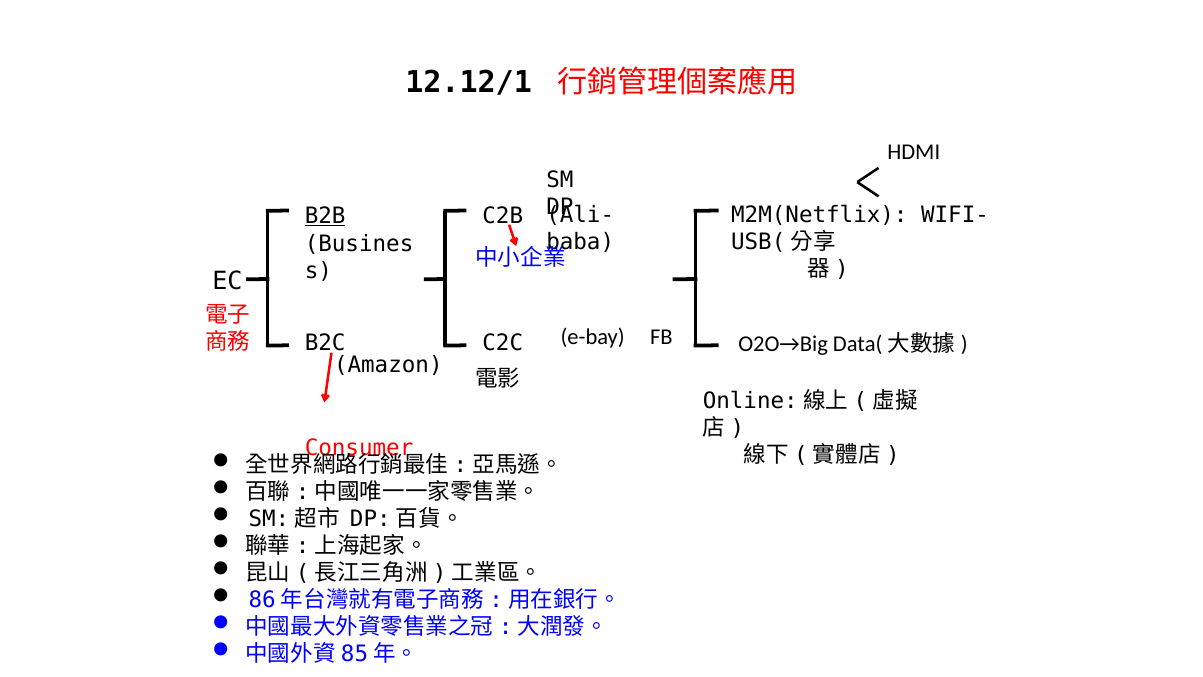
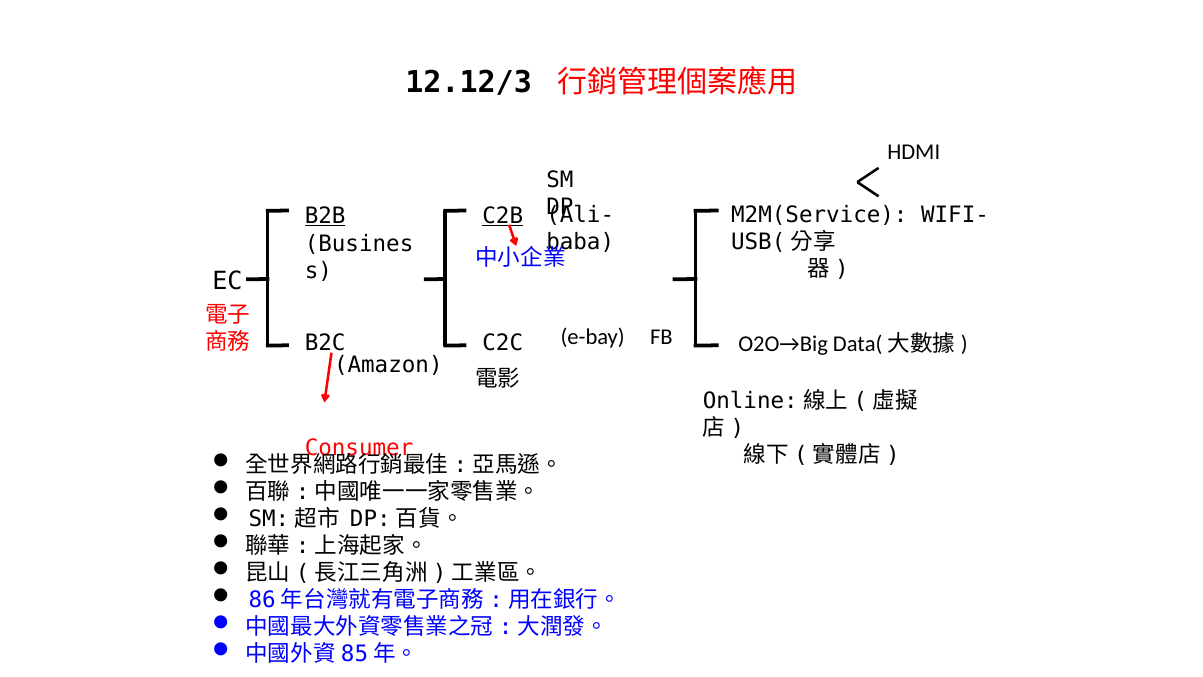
12.12/1: 12.12/1 -> 12.12/3 (469, 82)
M2M(Netflix: M2M(Netflix -> M2M(Service (819, 215)
C2B underline: none -> present (503, 216)
